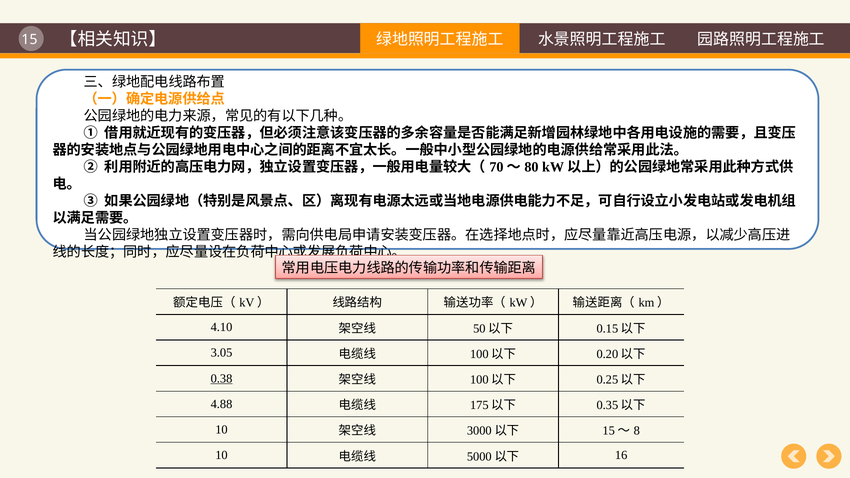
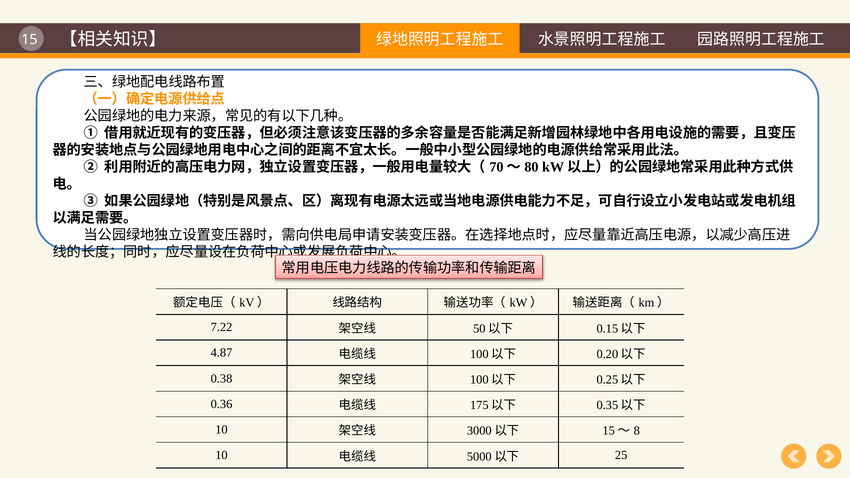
4.10: 4.10 -> 7.22 (221, 327)
3.05: 3.05 -> 4.87 (221, 353)
0.38 underline: present -> none (221, 379)
4.88: 4.88 -> 0.36 (221, 404)
16: 16 -> 25 (621, 455)
